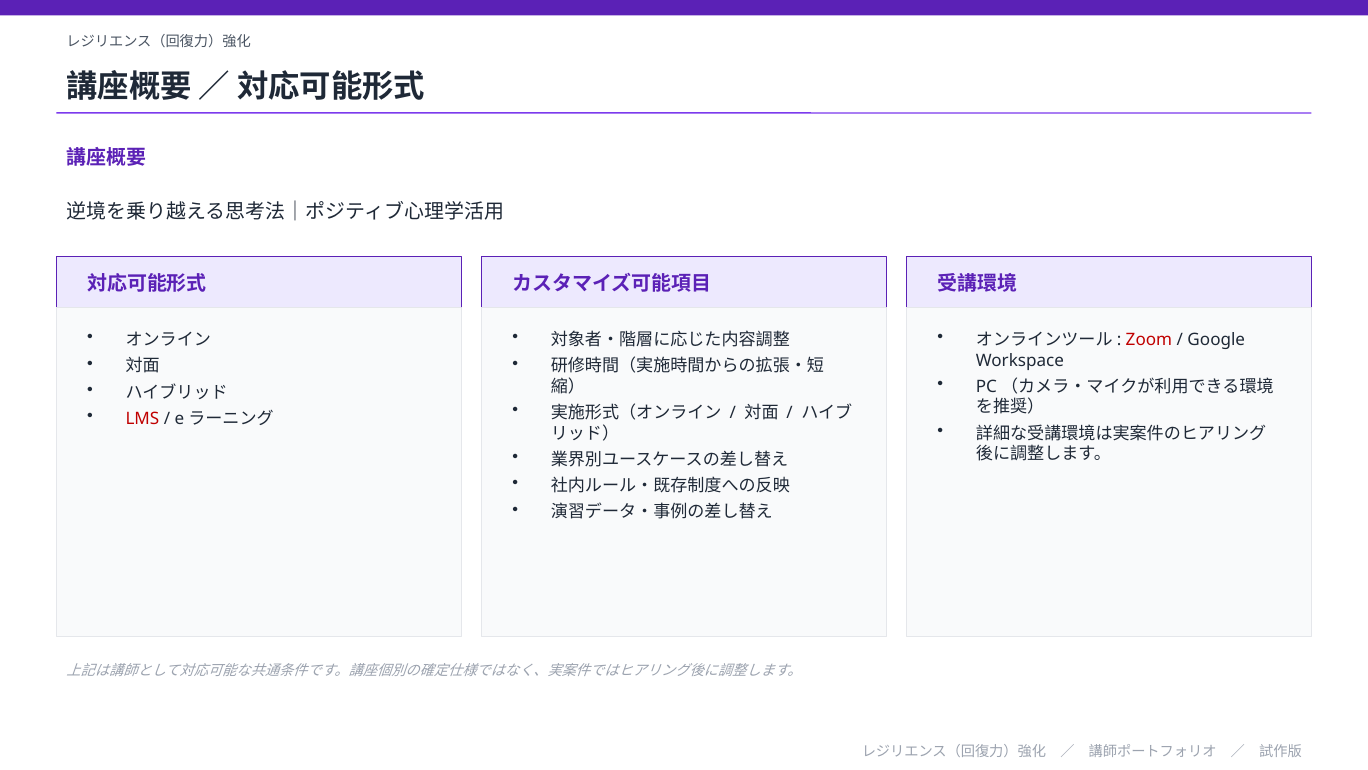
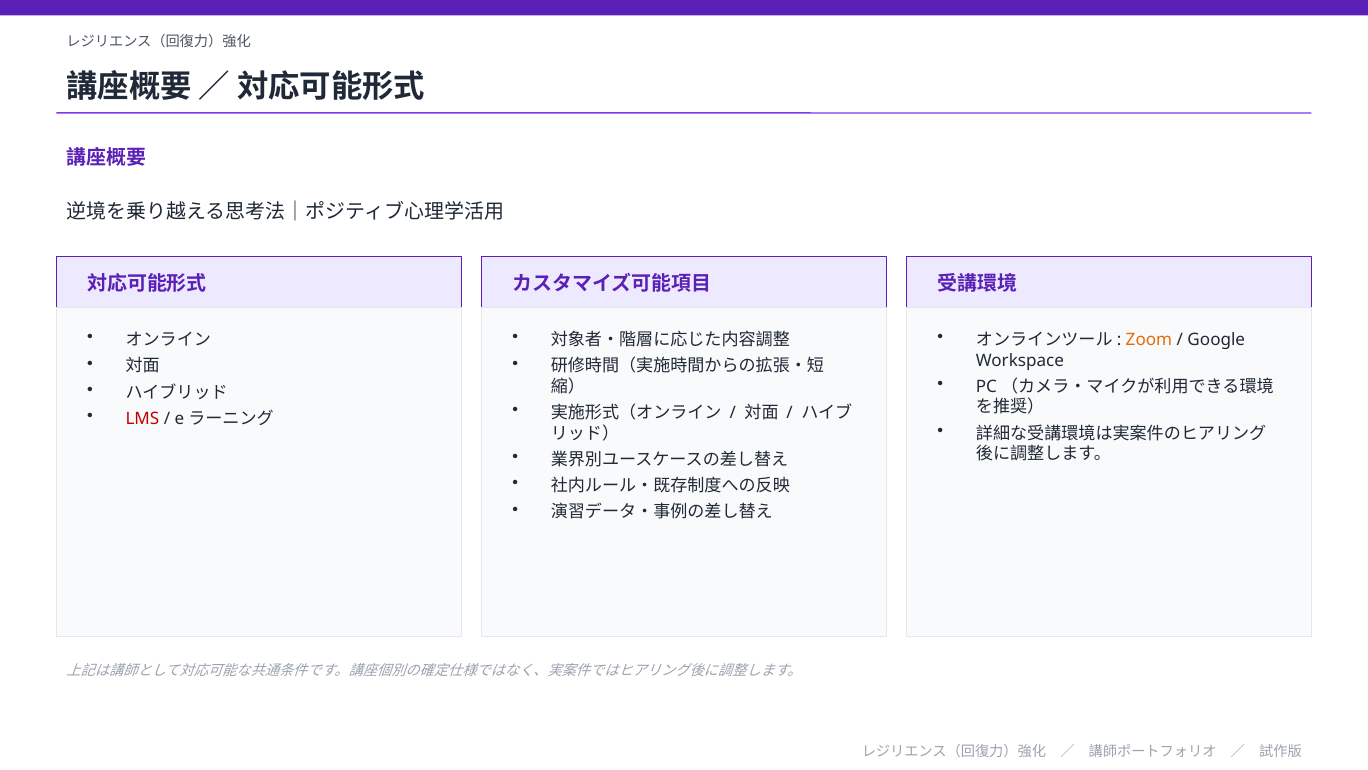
Zoom colour: red -> orange (1149, 340)
